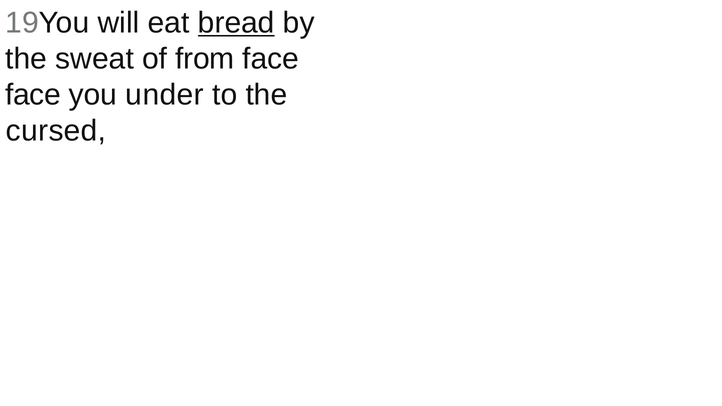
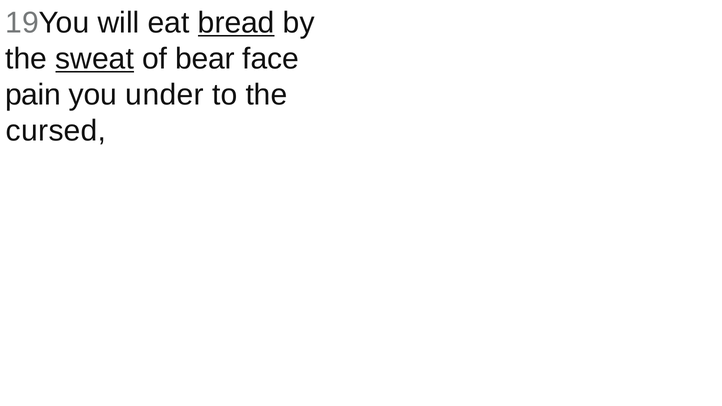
sweat underline: none -> present (95, 59)
from: from -> bear (205, 59)
face: face -> pain (33, 95)
